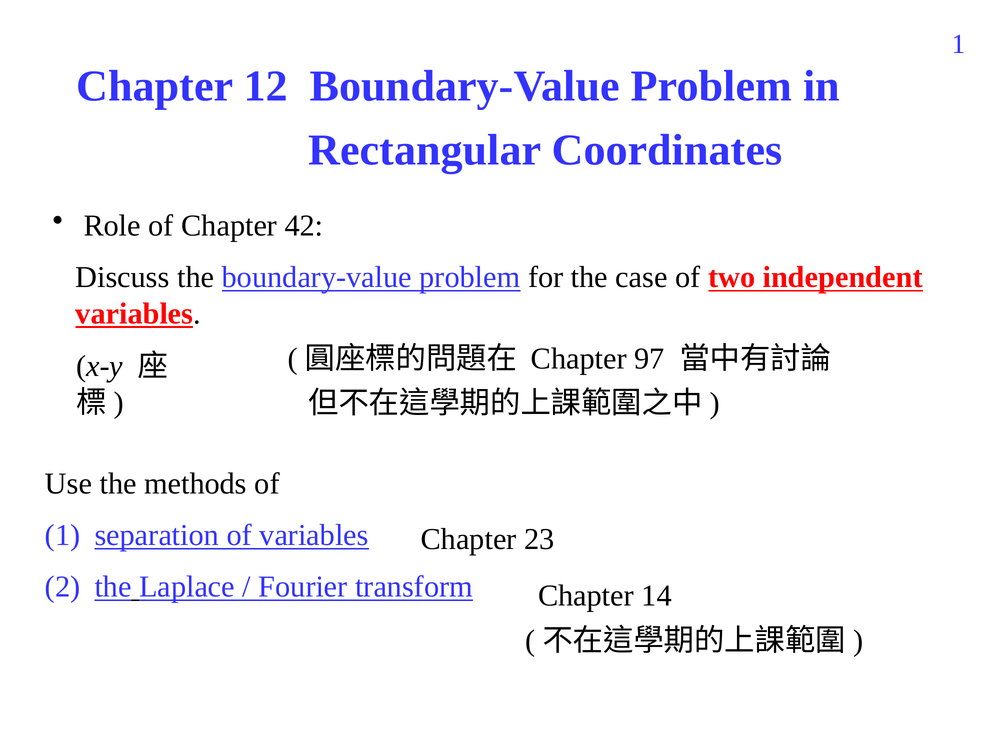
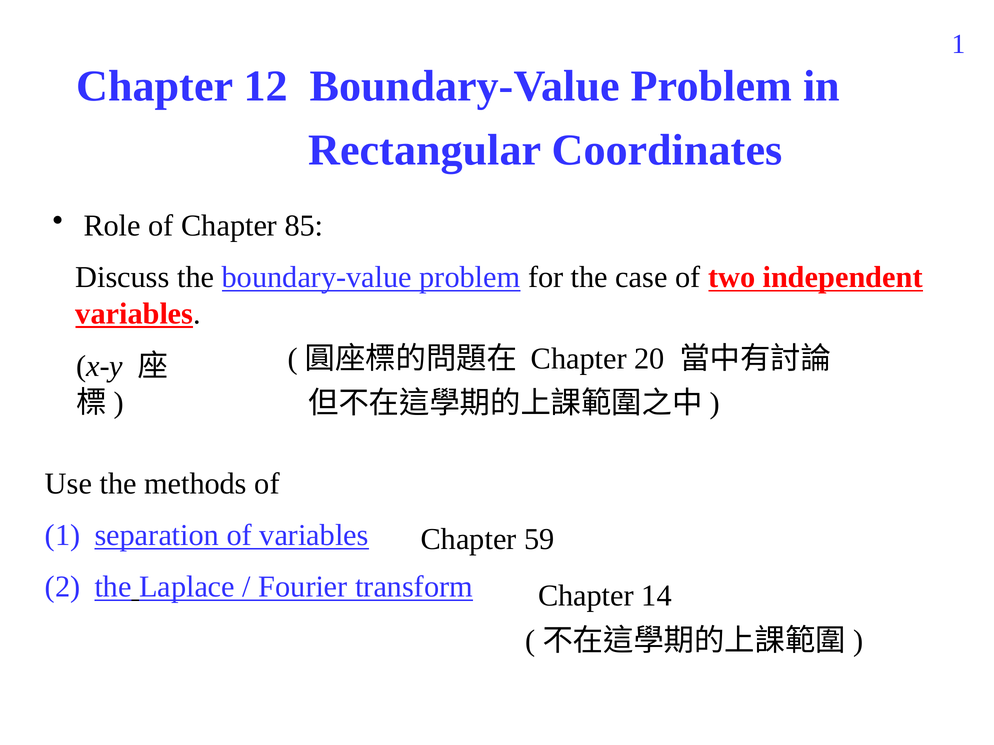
42: 42 -> 85 (304, 226)
97: 97 -> 20 (649, 359)
23: 23 -> 59 (539, 539)
